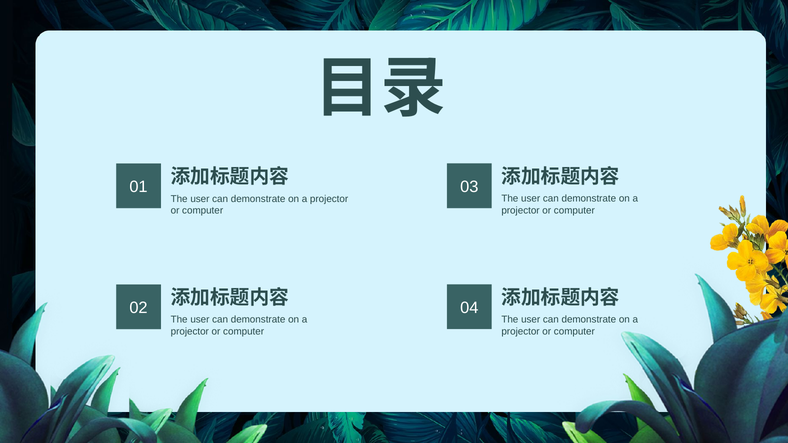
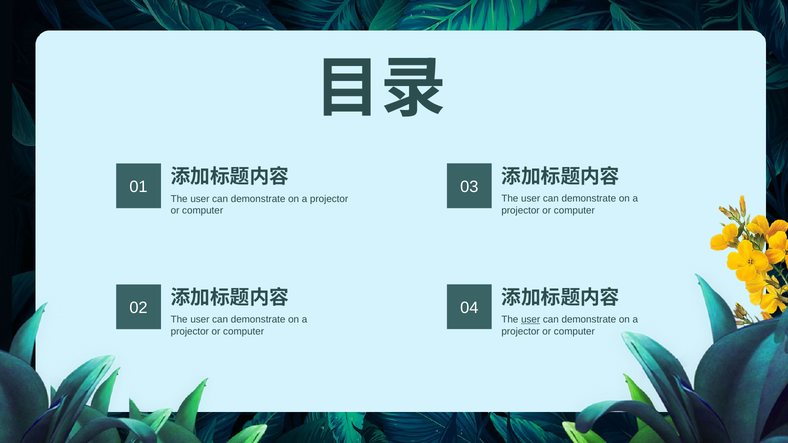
user underline: none -> present (531, 320)
